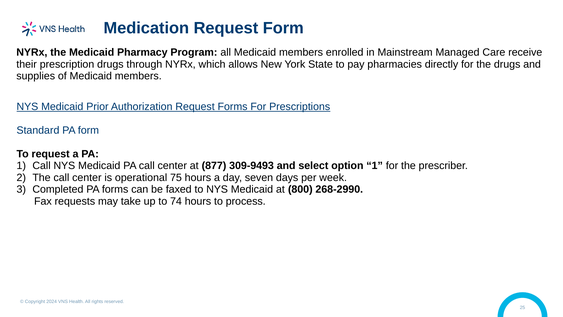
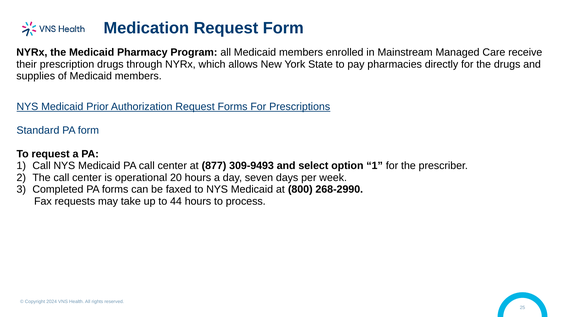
75: 75 -> 20 (176, 177)
74: 74 -> 44 (176, 201)
